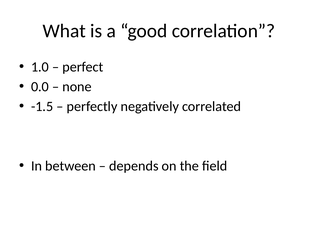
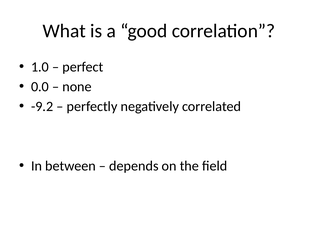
-1.5: -1.5 -> -9.2 (42, 106)
